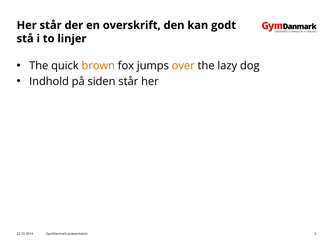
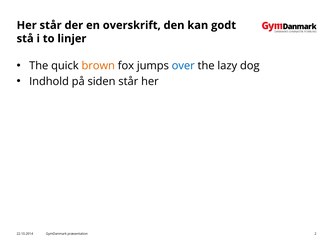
over colour: orange -> blue (183, 66)
